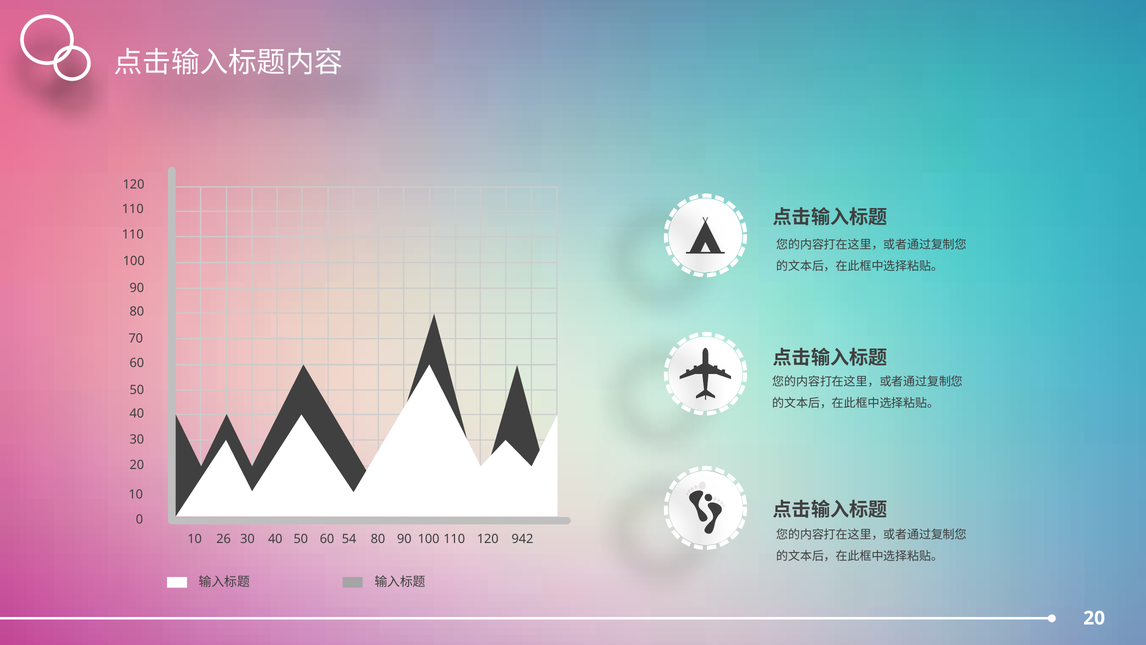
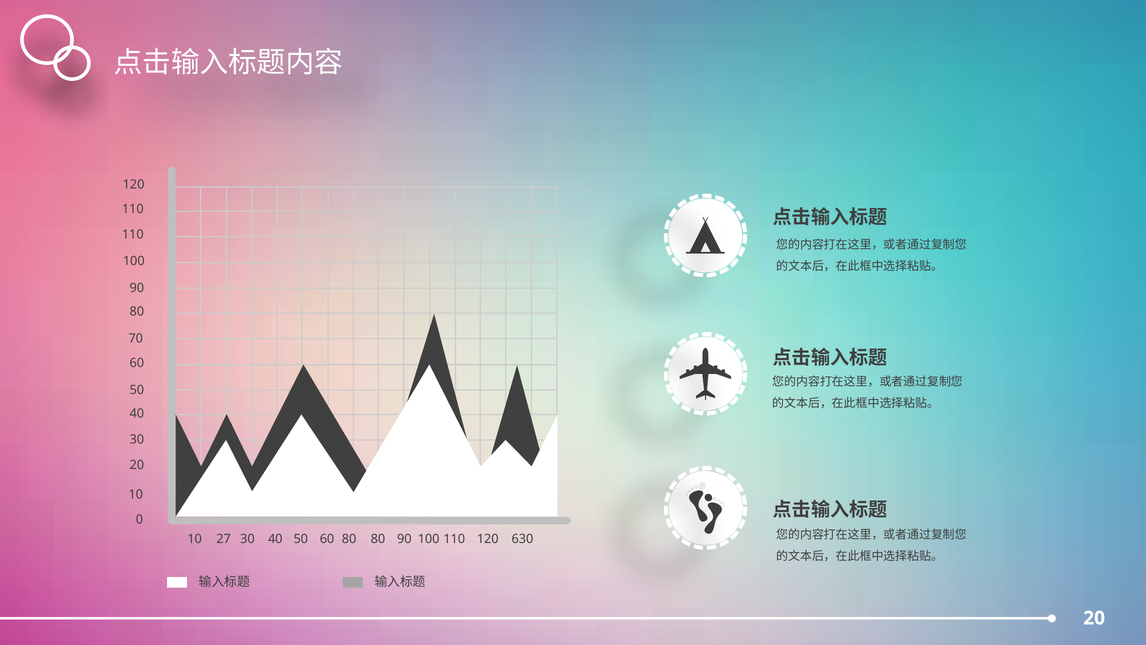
26: 26 -> 27 (224, 539)
60 54: 54 -> 80 (349, 539)
942: 942 -> 630 (522, 539)
